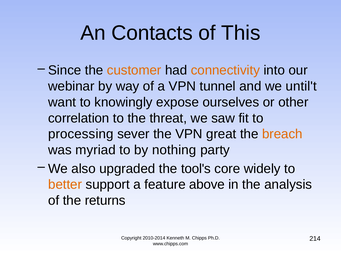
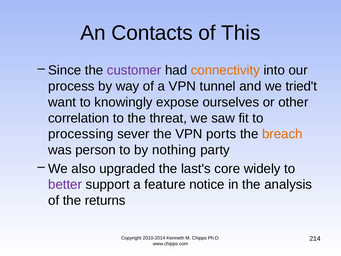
customer colour: orange -> purple (134, 70)
webinar: webinar -> process (71, 86)
until't: until't -> tried't (301, 86)
great: great -> ports (221, 134)
myriad: myriad -> person (96, 150)
tool's: tool's -> last's (196, 168)
better colour: orange -> purple (65, 184)
above: above -> notice (207, 184)
